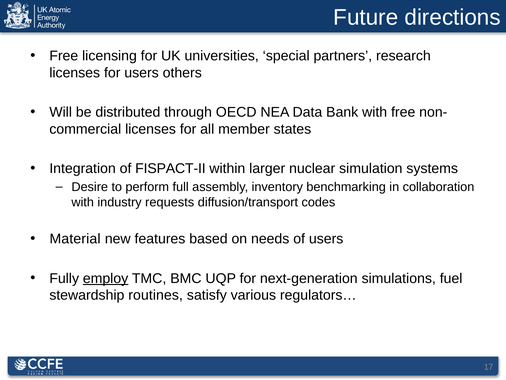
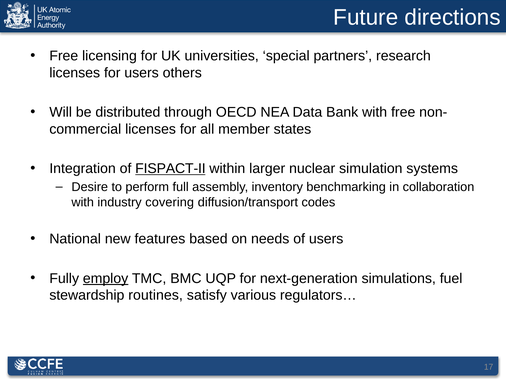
FISPACT-II underline: none -> present (170, 168)
requests: requests -> covering (170, 202)
Material: Material -> National (75, 239)
